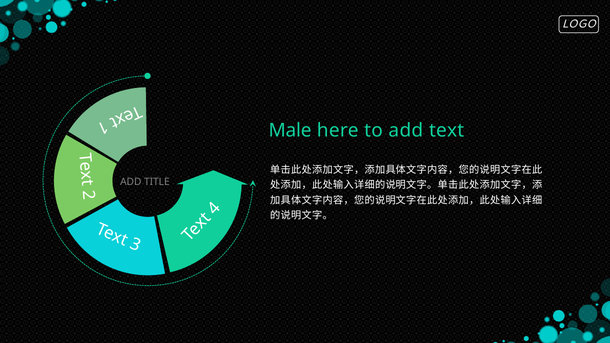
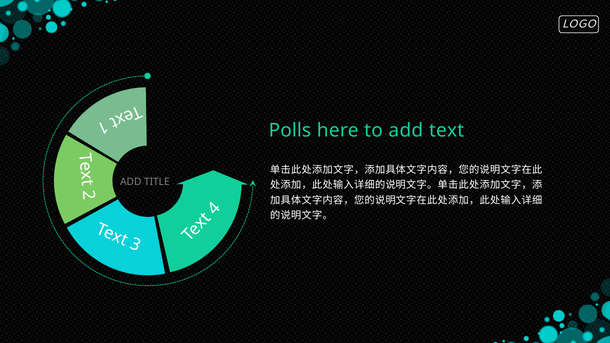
Male: Male -> Polls (290, 131)
